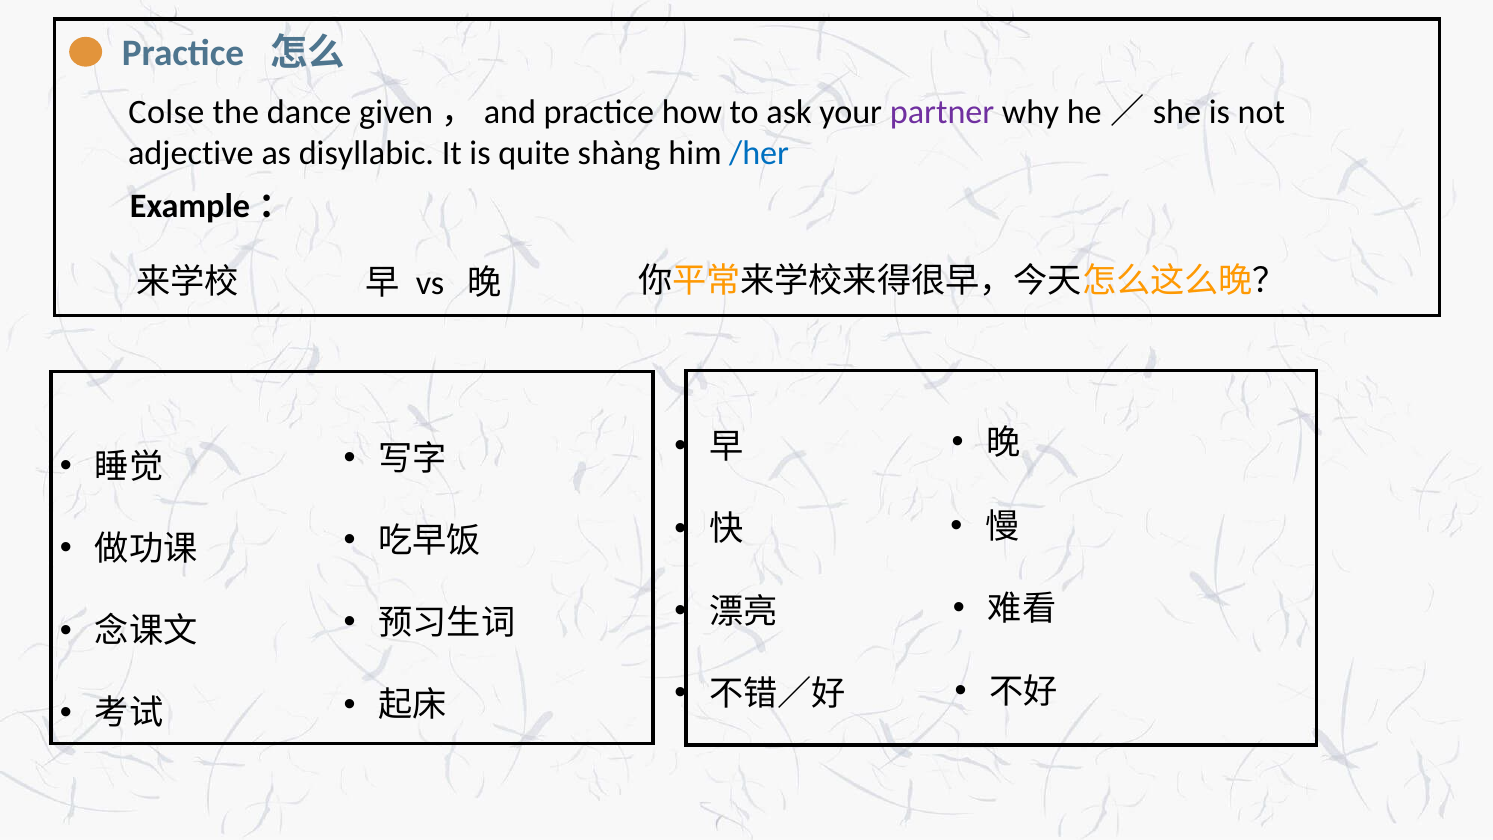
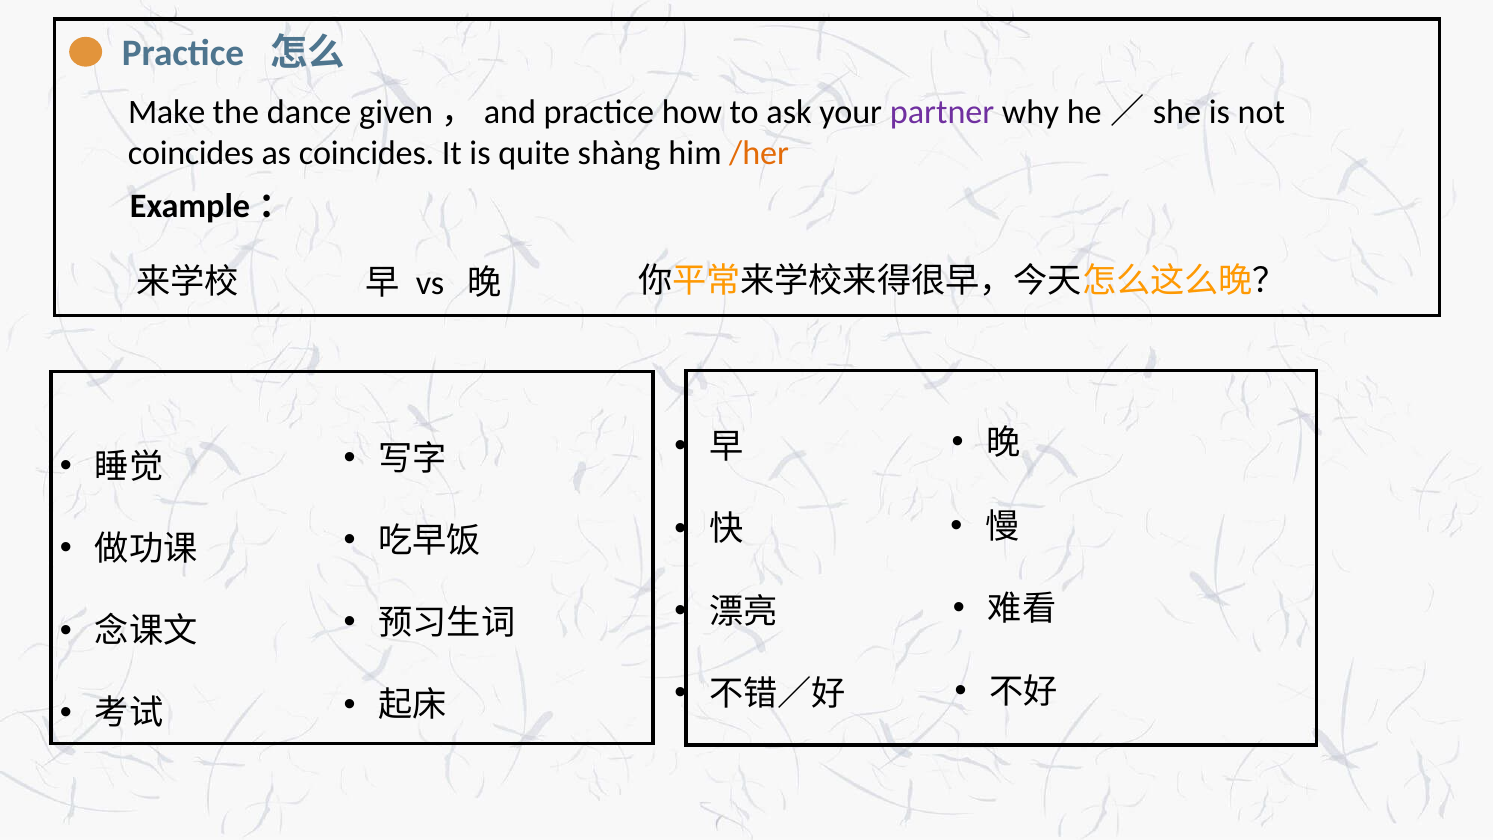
Colse: Colse -> Make (167, 112)
adjective: adjective -> coincides (191, 153)
as disyllabic: disyllabic -> coincides (367, 153)
/her colour: blue -> orange (759, 153)
